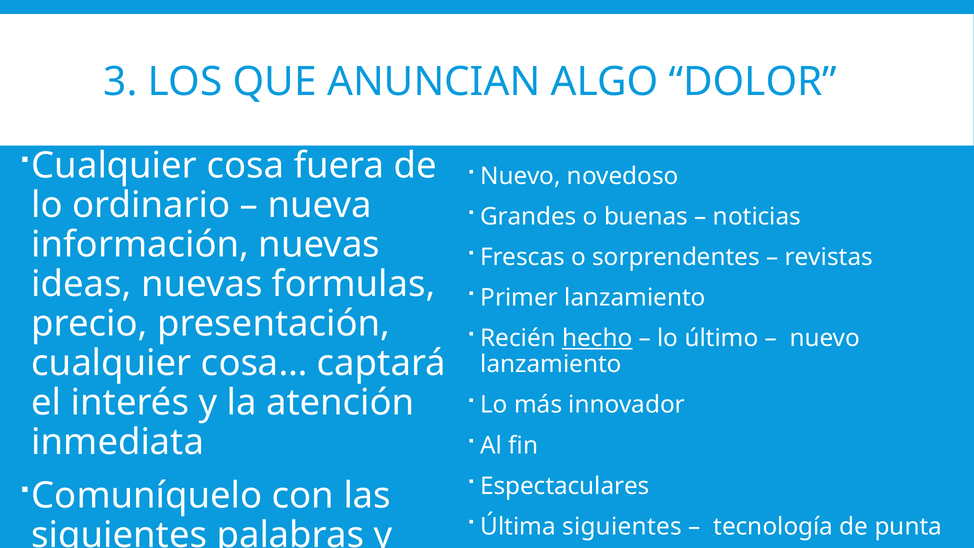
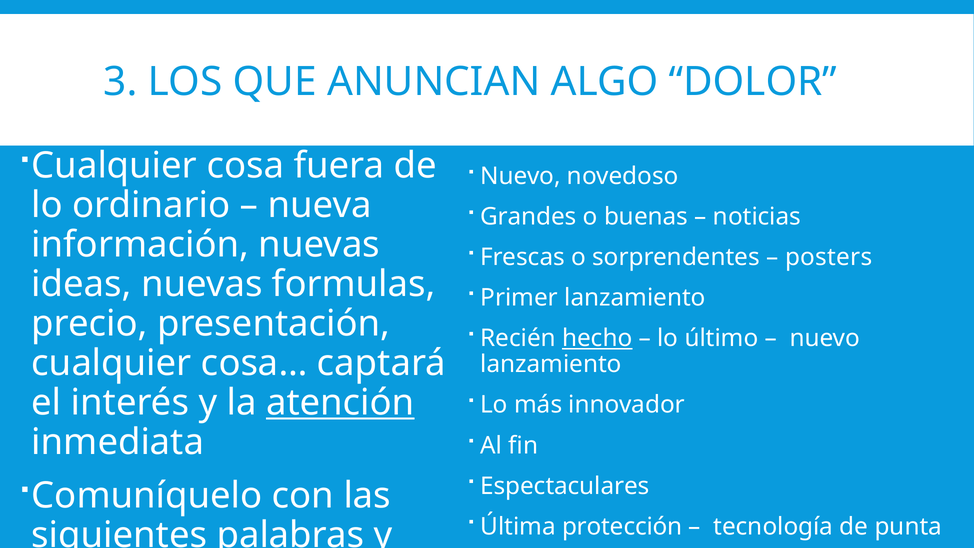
revistas: revistas -> posters (829, 257)
atención underline: none -> present (340, 403)
Última siguientes: siguientes -> protección (622, 526)
